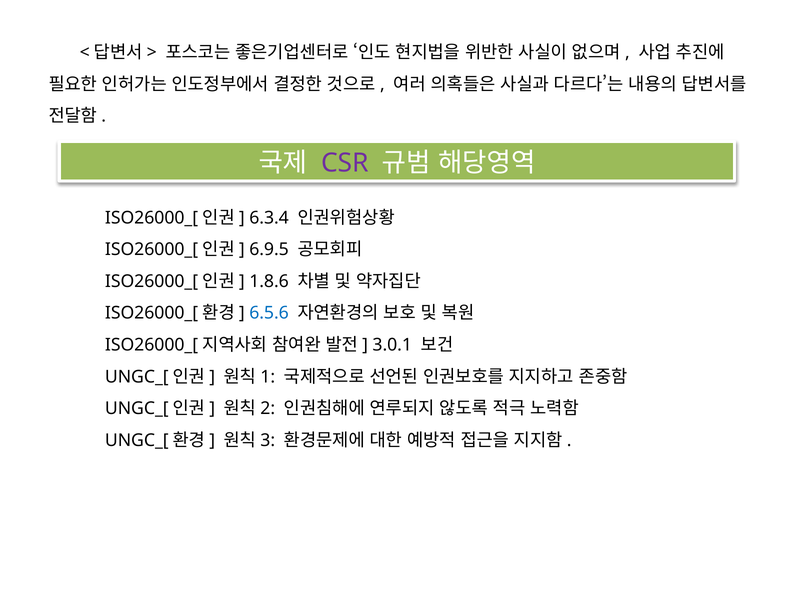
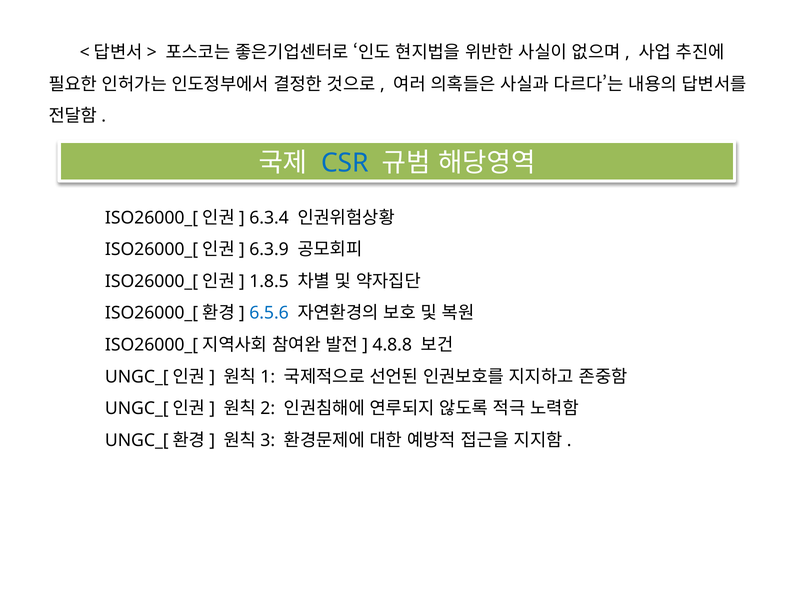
CSR colour: purple -> blue (345, 163)
6.9.5: 6.9.5 -> 6.3.9 (269, 249)
1.8.6: 1.8.6 -> 1.8.5 (269, 281)
3.0.1: 3.0.1 -> 4.8.8 (392, 345)
